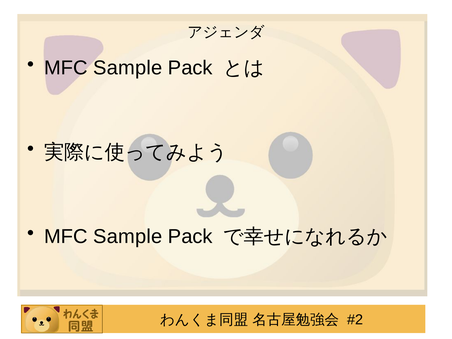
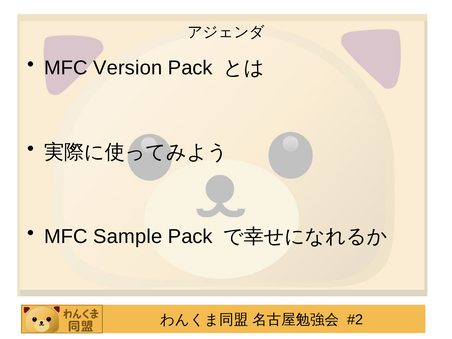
Sample: Sample -> Version (128, 68)
